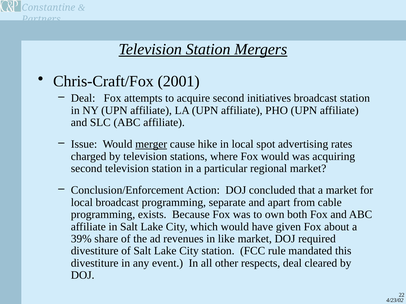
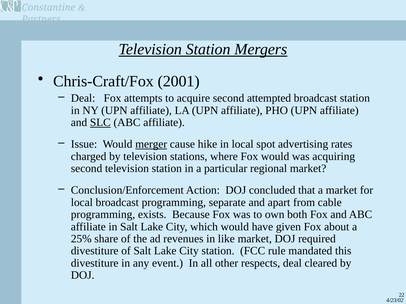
initiatives: initiatives -> attempted (269, 98)
SLC underline: none -> present (100, 123)
39%: 39% -> 25% (81, 239)
